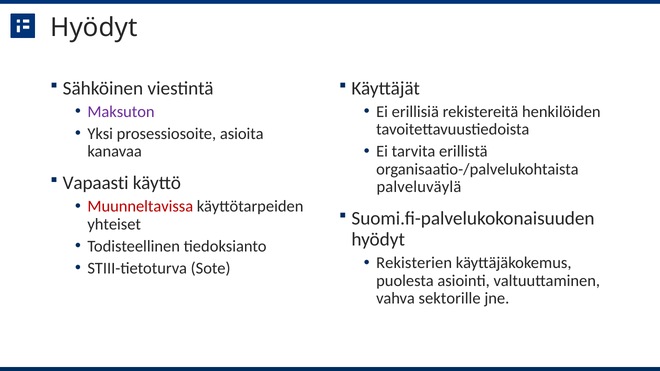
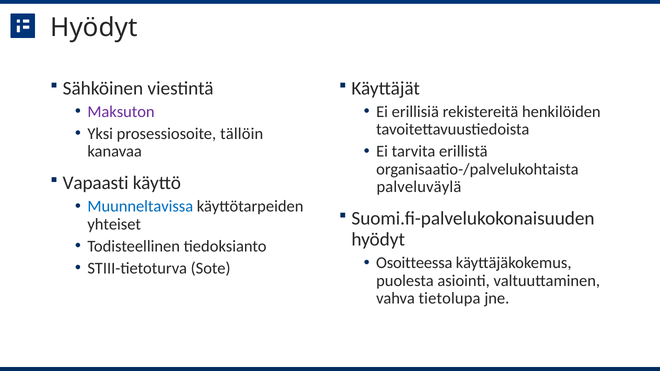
asioita: asioita -> tällöin (242, 134)
Muunneltavissa colour: red -> blue (140, 207)
Rekisterien: Rekisterien -> Osoitteessa (414, 263)
sektorille: sektorille -> tietolupa (450, 299)
